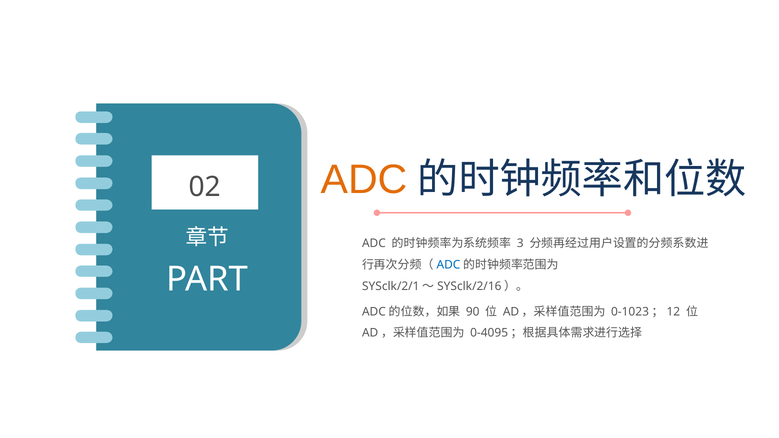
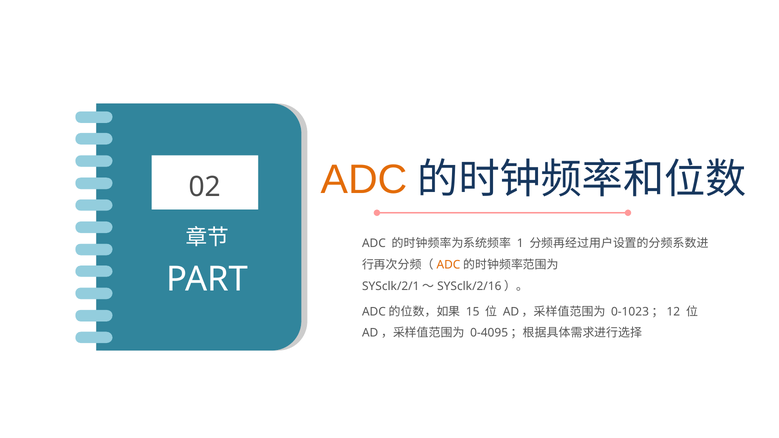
3: 3 -> 1 (520, 243)
ADC colour: blue -> orange (448, 265)
90: 90 -> 15 (473, 312)
